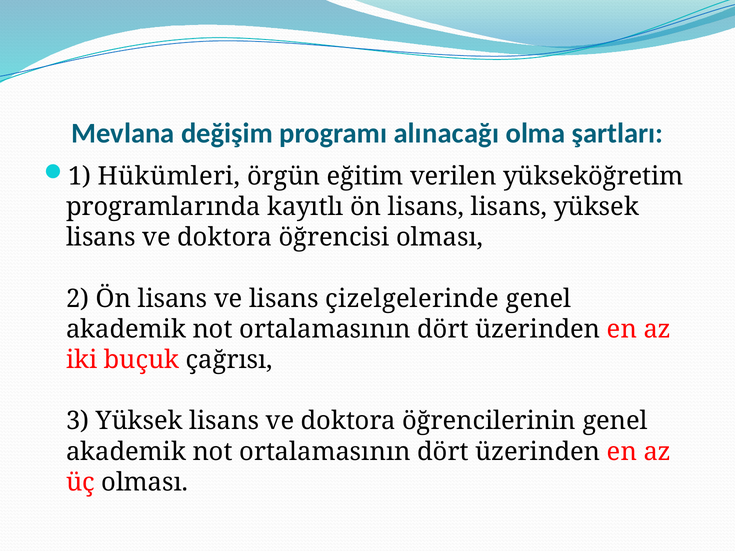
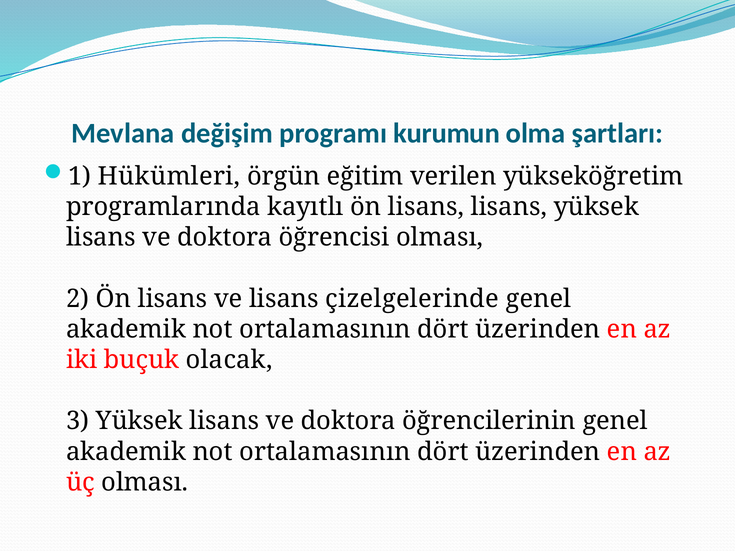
alınacağı: alınacağı -> kurumun (447, 133)
çağrısı: çağrısı -> olacak (229, 360)
